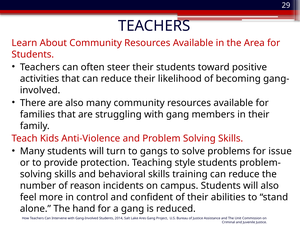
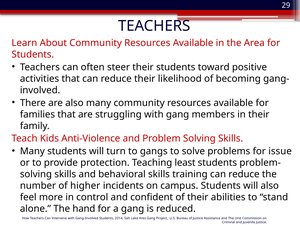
style: style -> least (185, 163)
reason: reason -> higher (85, 186)
